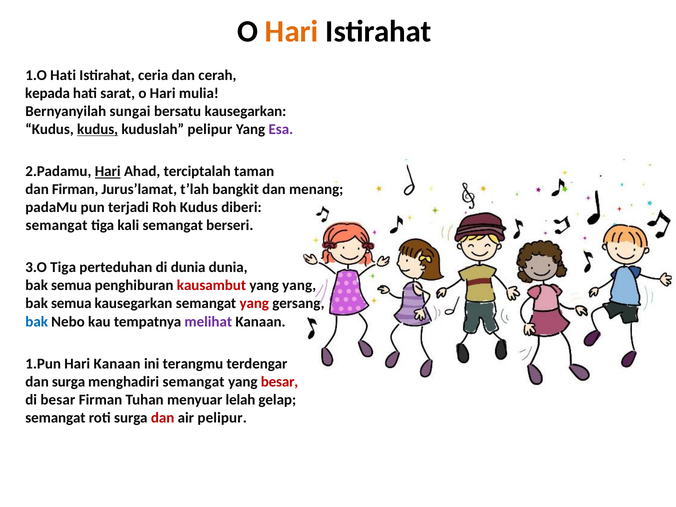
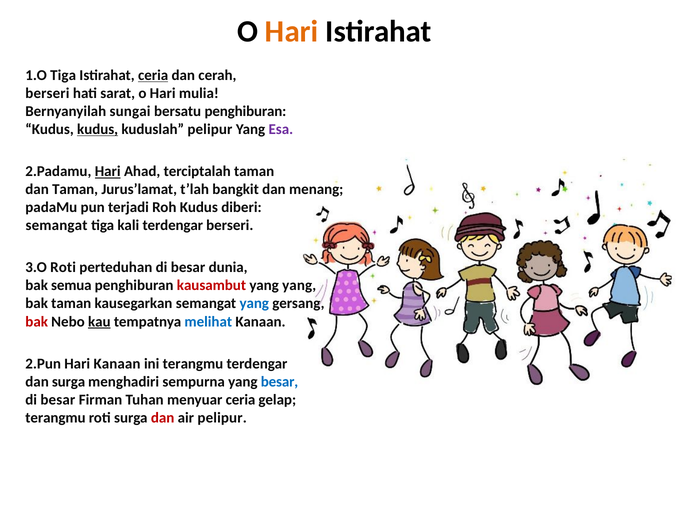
1.O Hati: Hati -> Tiga (63, 75)
ceria underline: none -> present (153, 75)
kepada: kepada -> berseri (47, 93)
bersatu kausegarkan: kausegarkan -> penghiburan (245, 111)
dan Firman: Firman -> Taman (75, 189)
kali semangat: semangat -> terdengar (173, 225)
3.O Tiga: Tiga -> Roti (63, 267)
perteduhan di dunia: dunia -> besar (188, 267)
semua: semua -> taman (71, 304)
yang colour: red -> blue (254, 304)
bak colour: blue -> red (37, 322)
kau underline: none -> present (99, 322)
melihat colour: purple -> blue (208, 322)
1.Pun: 1.Pun -> 2.Pun (43, 364)
menghadiri semangat: semangat -> sempurna (194, 382)
besar colour: red -> blue (279, 382)
menyuar lelah: lelah -> ceria (240, 400)
semangat: semangat -> terangmu (55, 418)
